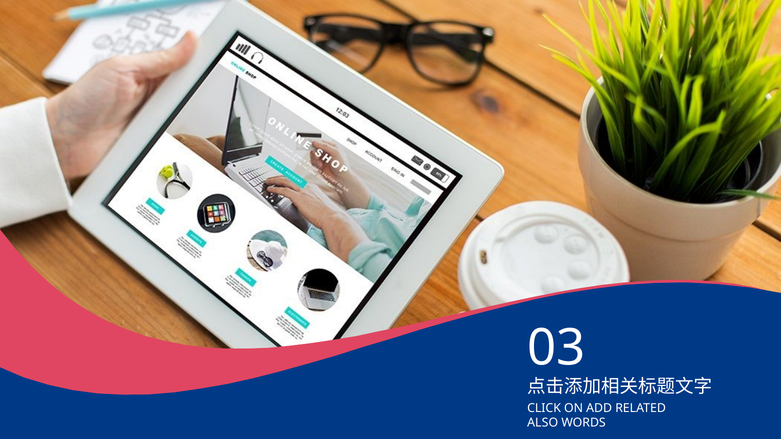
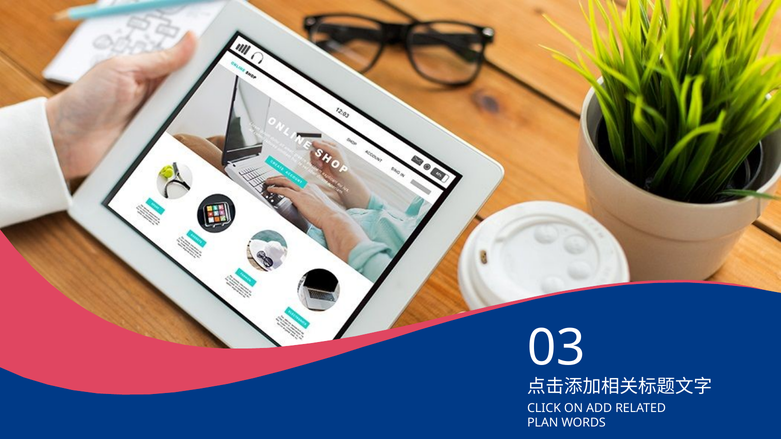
ALSO: ALSO -> PLAN (543, 423)
